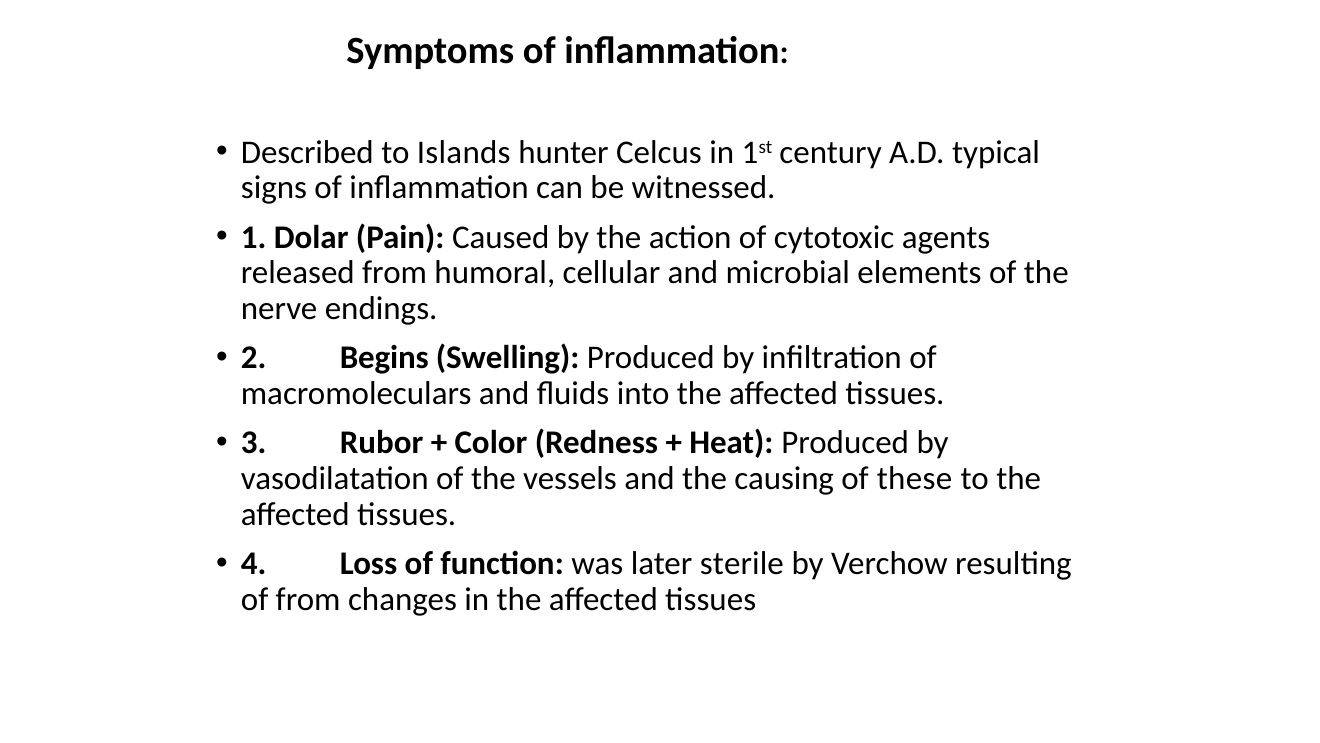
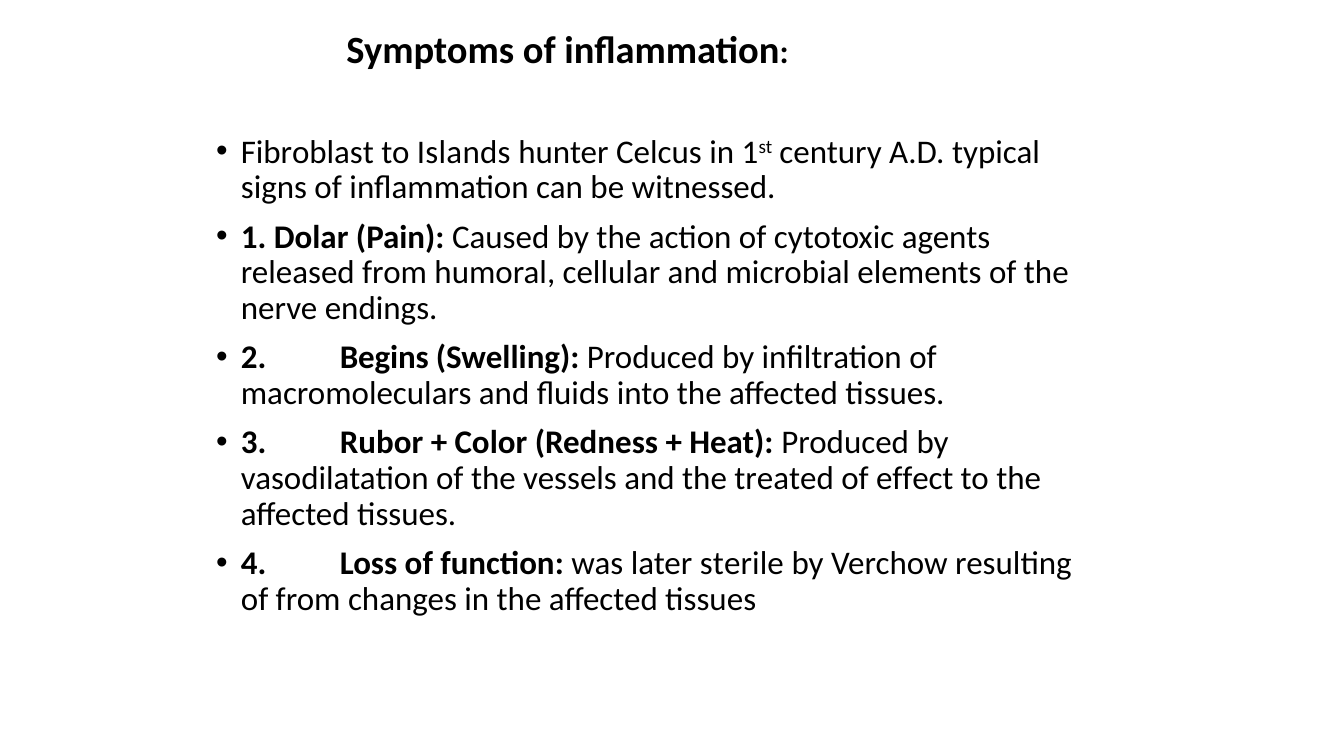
Described: Described -> Fibroblast (307, 152)
causing: causing -> treated (784, 478)
these: these -> effect (915, 478)
